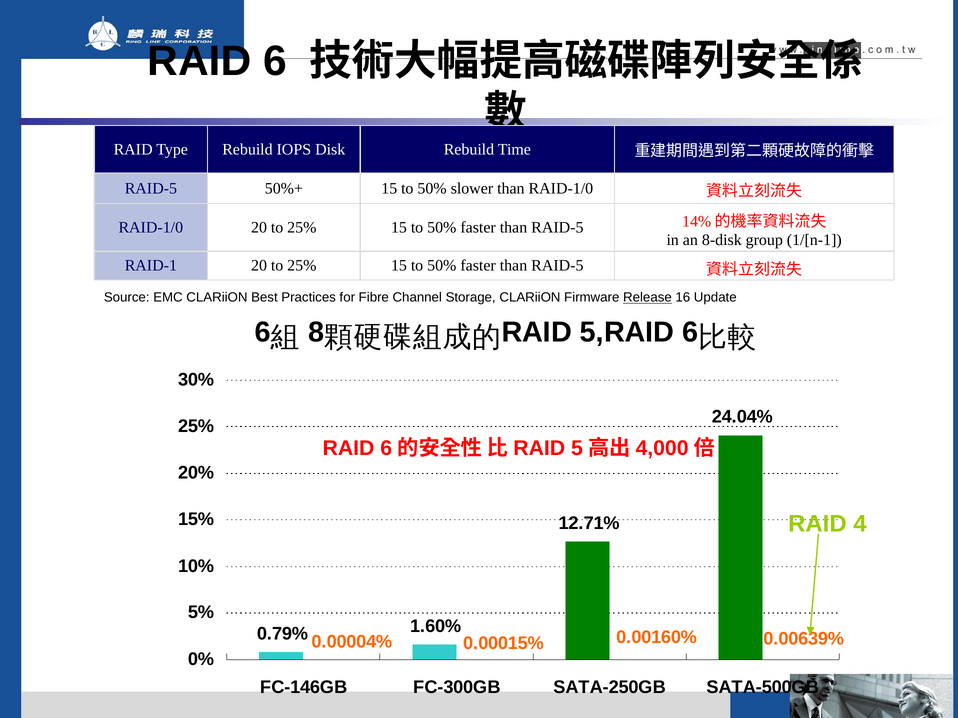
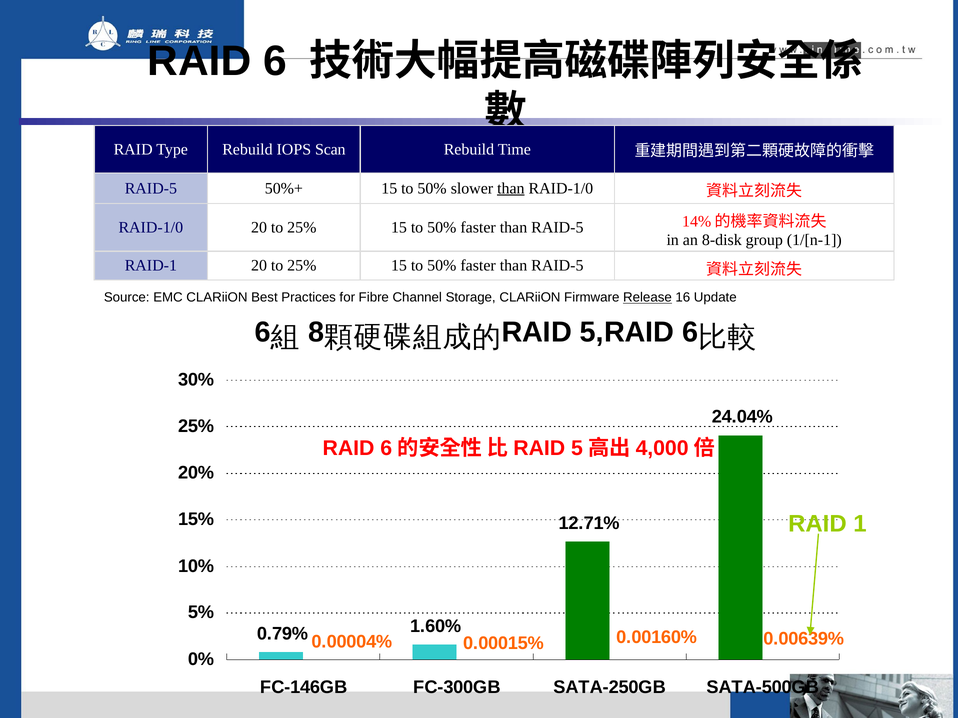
Disk: Disk -> Scan (330, 149)
than underline: none -> present (511, 188)
4: 4 -> 1 (860, 524)
